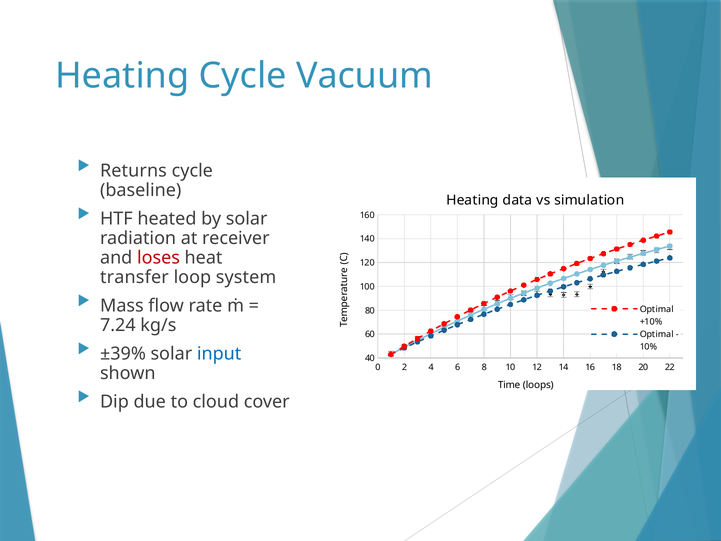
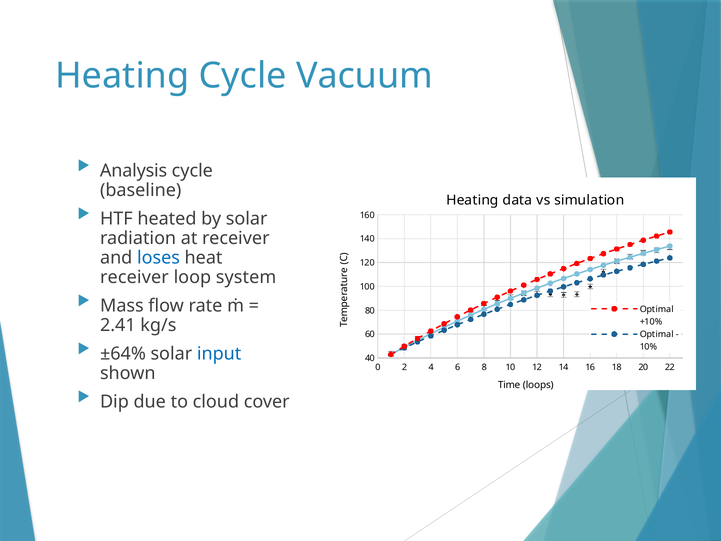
Returns: Returns -> Analysis (134, 171)
loses colour: red -> blue (159, 258)
transfer: transfer -> receiver (134, 277)
7.24: 7.24 -> 2.41 (118, 325)
±39%: ±39% -> ±64% (123, 353)
